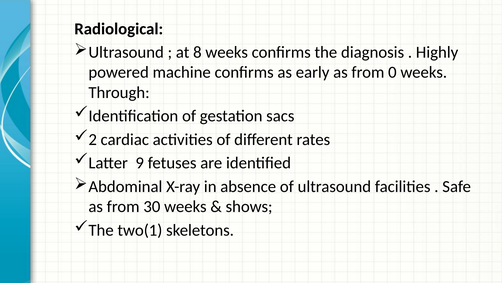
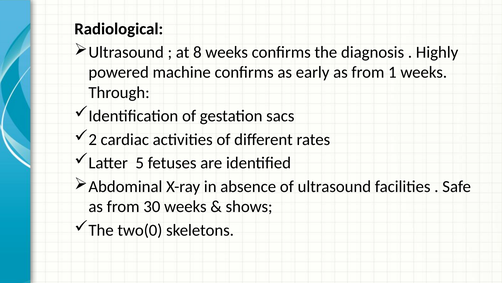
0: 0 -> 1 (392, 72)
9: 9 -> 5 (140, 163)
two(1: two(1 -> two(0 (140, 230)
